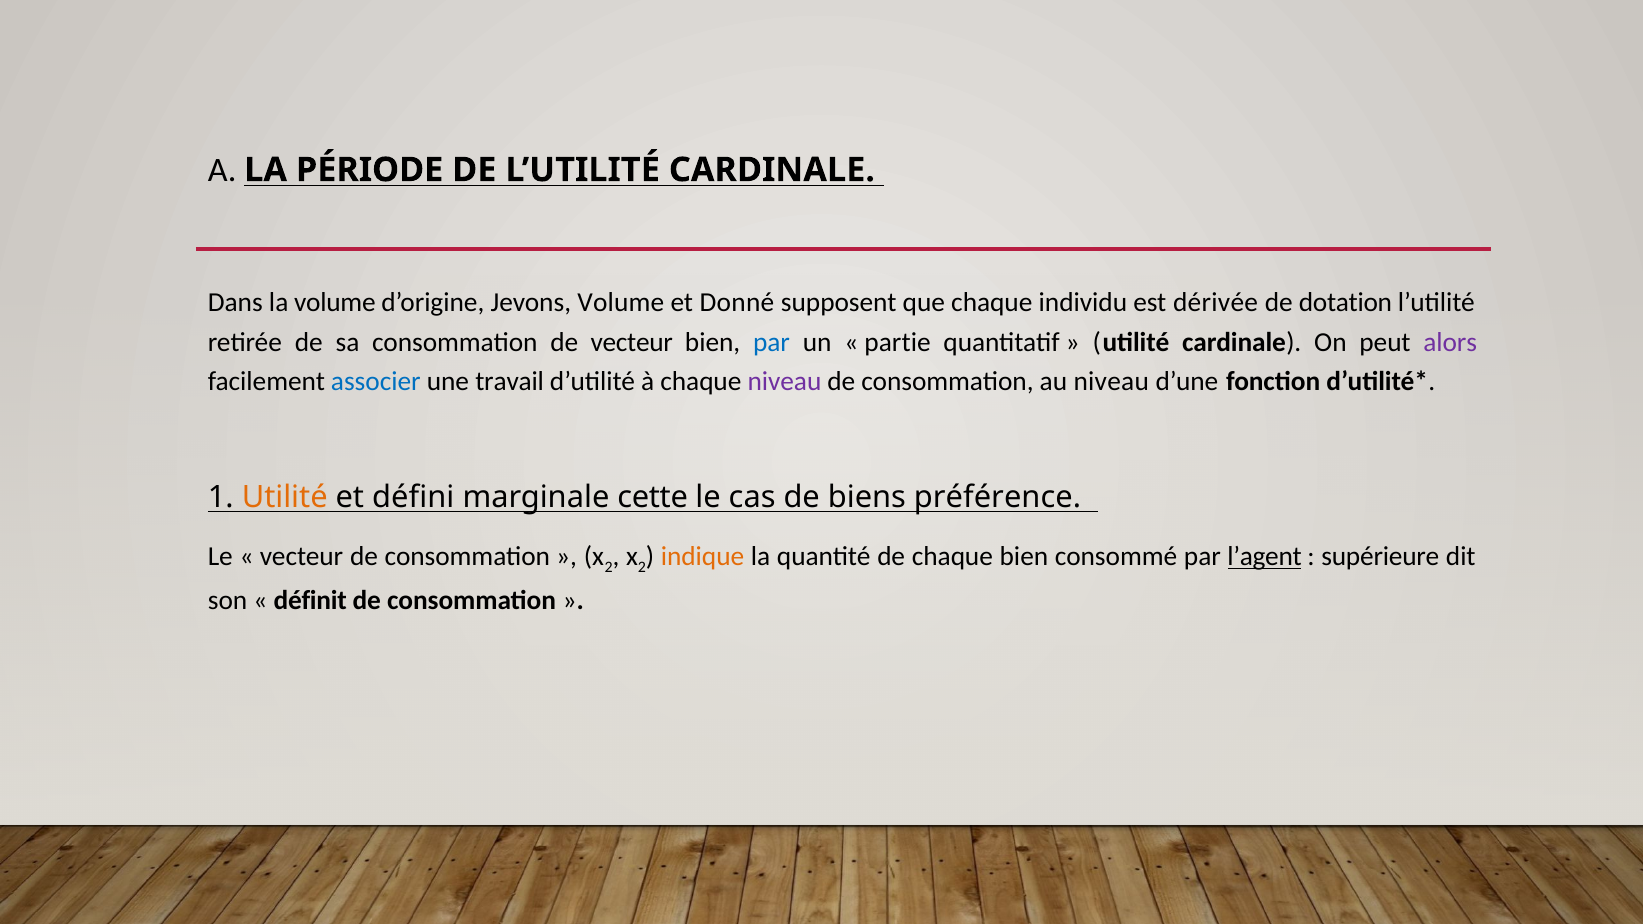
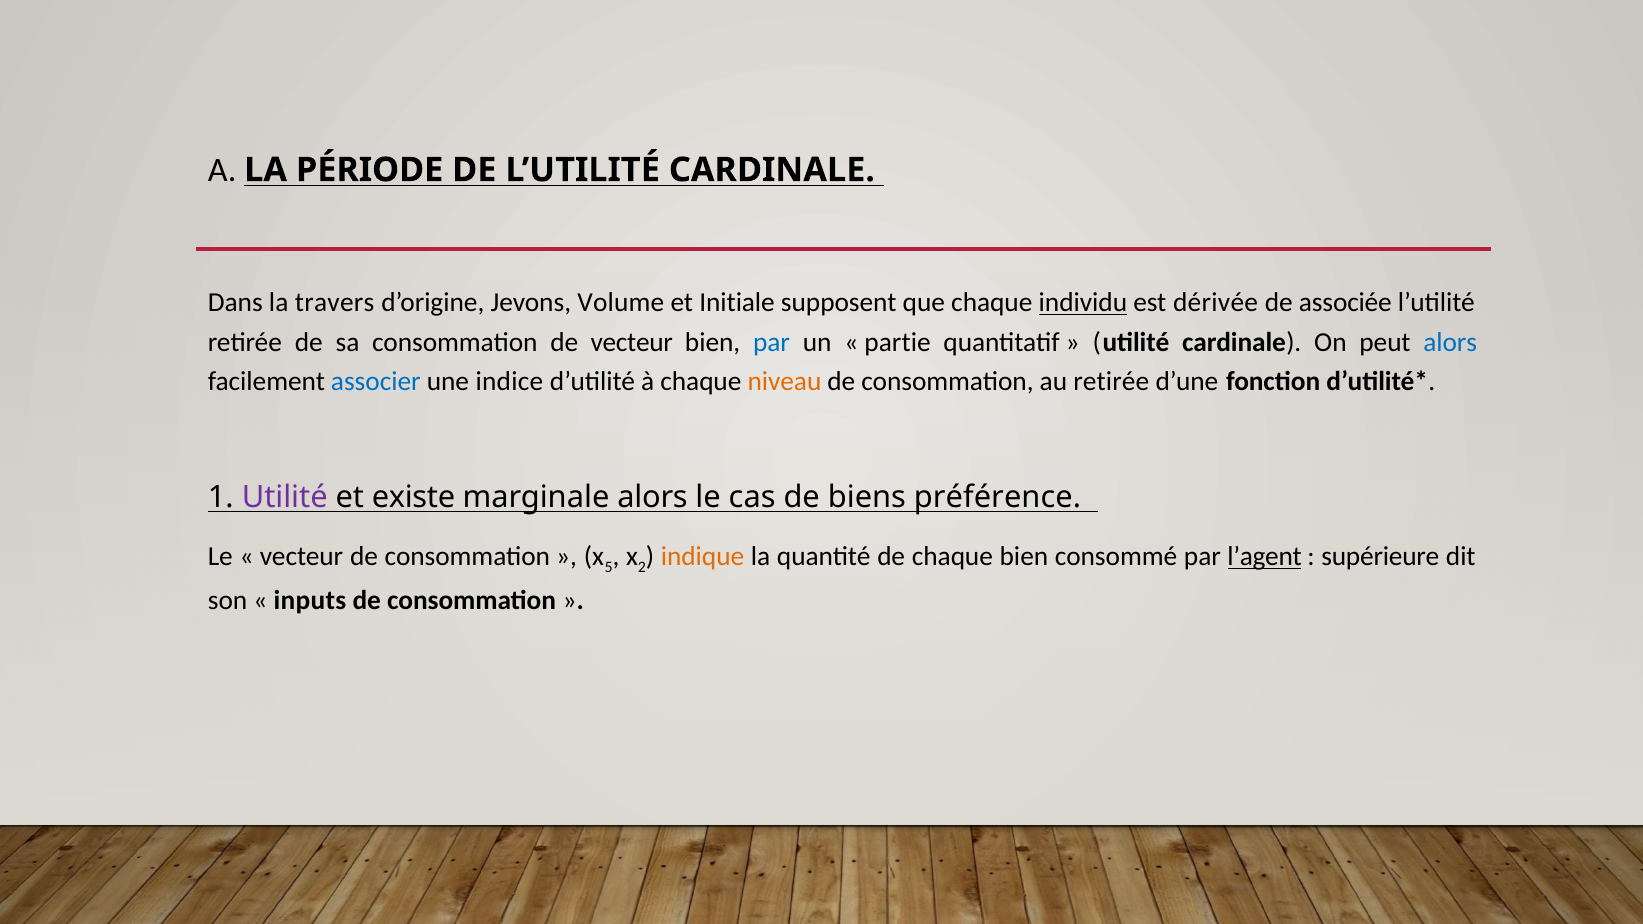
la volume: volume -> travers (335, 303)
Donné: Donné -> Initiale (737, 303)
individu underline: none -> present (1083, 303)
dotation: dotation -> associée (1345, 303)
alors colour: purple -> blue (1450, 342)
travail: travail -> indice (509, 381)
niveau colour: purple -> orange (785, 381)
au niveau: niveau -> retirée (1111, 381)
Utilité colour: orange -> purple (285, 498)
défini: défini -> existe (413, 498)
marginale cette: cette -> alors (653, 498)
2: 2 -> 5 (609, 568)
définit: définit -> inputs (310, 601)
